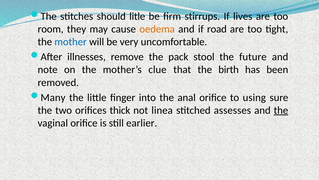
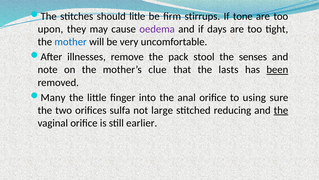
lives: lives -> tone (243, 16)
room: room -> upon (51, 29)
oedema colour: orange -> purple (157, 29)
road: road -> days (217, 29)
future: future -> senses (253, 57)
birth: birth -> lasts (229, 70)
been underline: none -> present (277, 70)
thick: thick -> sulfa (120, 110)
linea: linea -> large (162, 110)
assesses: assesses -> reducing (232, 110)
